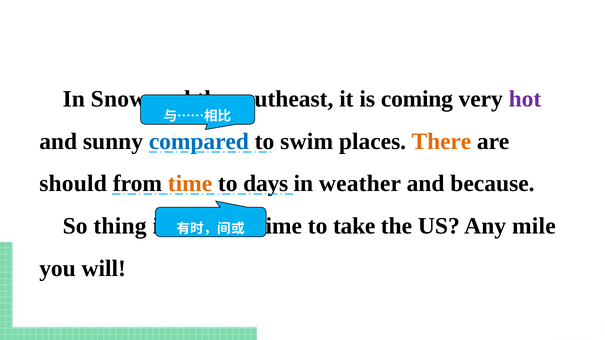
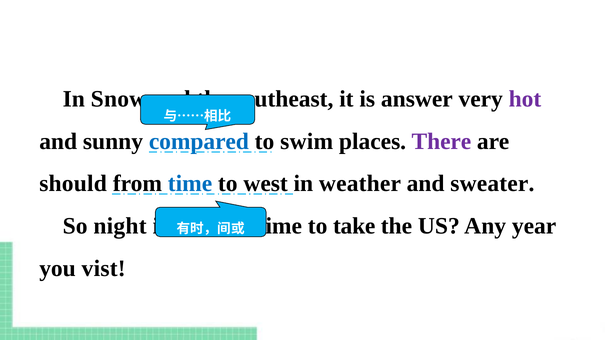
coming: coming -> answer (417, 99)
There colour: orange -> purple (441, 142)
time colour: orange -> blue (190, 184)
days: days -> west (266, 184)
because: because -> sweater (492, 184)
thing: thing -> night (120, 226)
mile: mile -> year (534, 226)
will: will -> vist (104, 269)
